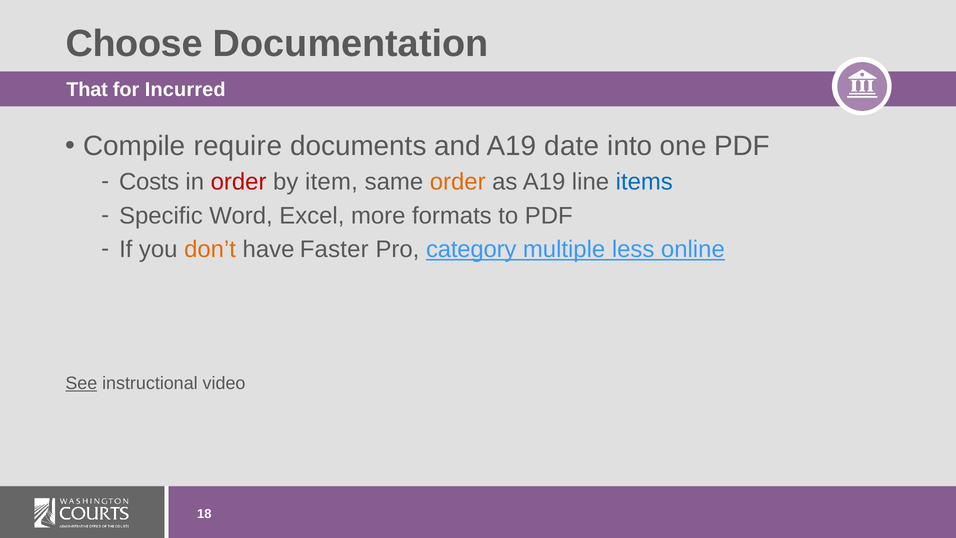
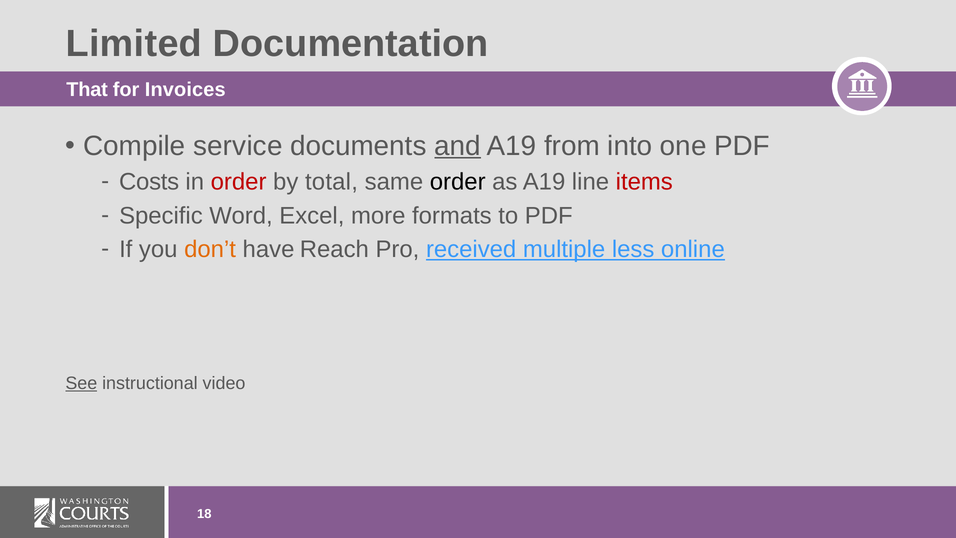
Choose: Choose -> Limited (134, 44)
Incurred: Incurred -> Invoices (185, 90)
require: require -> service (238, 146)
and underline: none -> present (458, 146)
date: date -> from (572, 146)
item: item -> total (331, 182)
order colour: orange -> black (458, 182)
items colour: blue -> red (644, 182)
Faster: Faster -> Reach (334, 249)
category: category -> received (471, 249)
